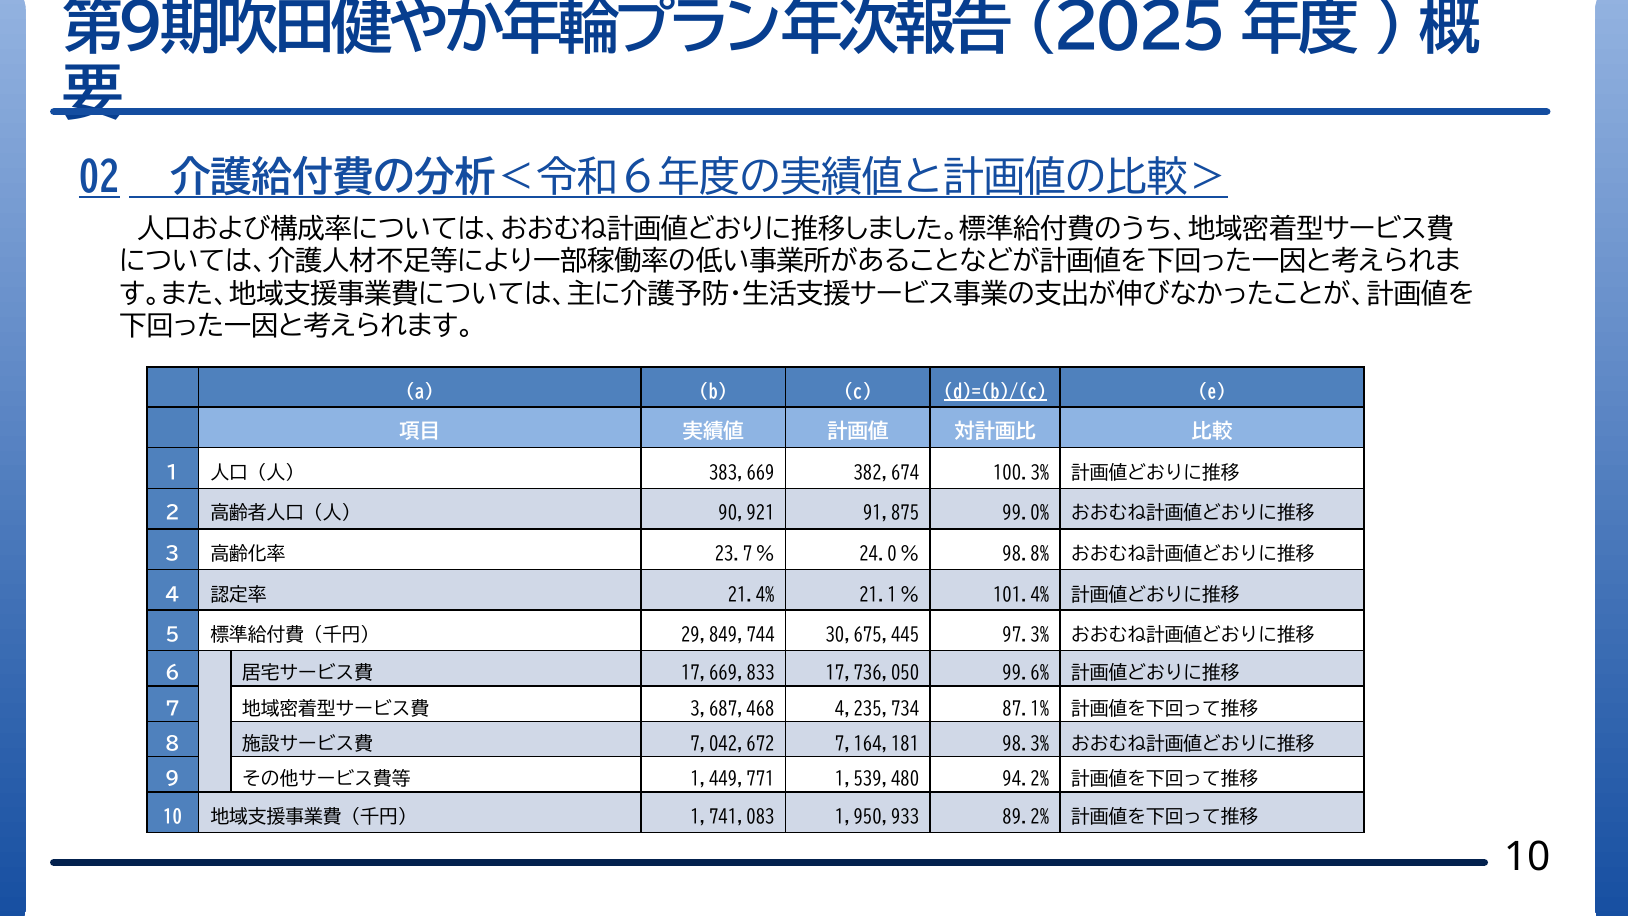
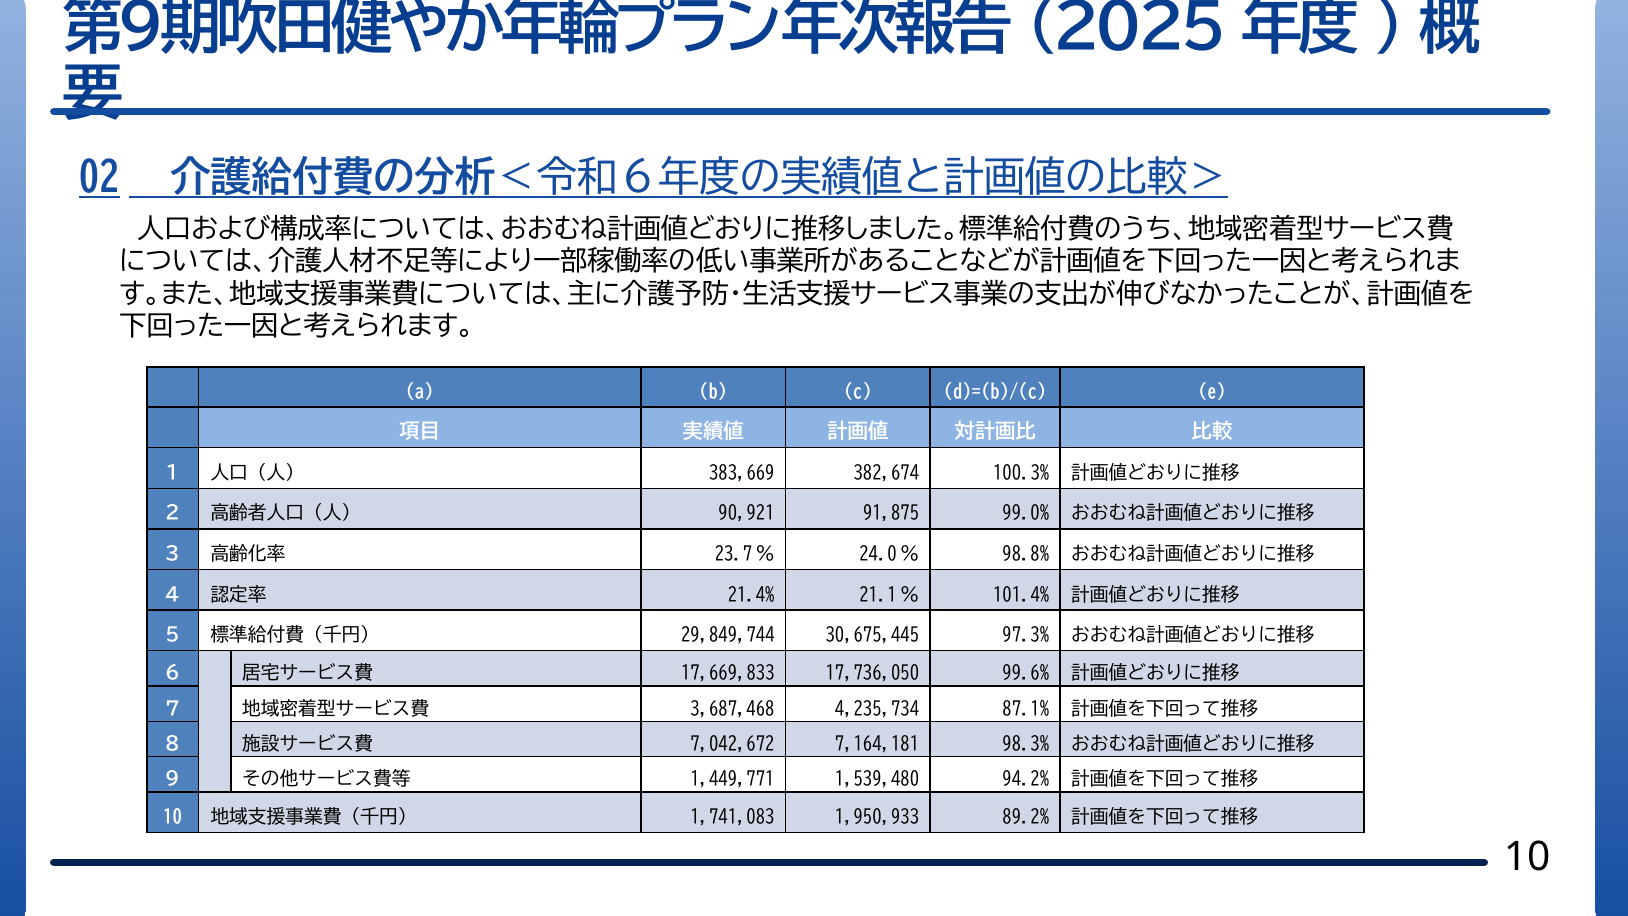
d)=(b)/(c underline: present -> none (995, 392)
